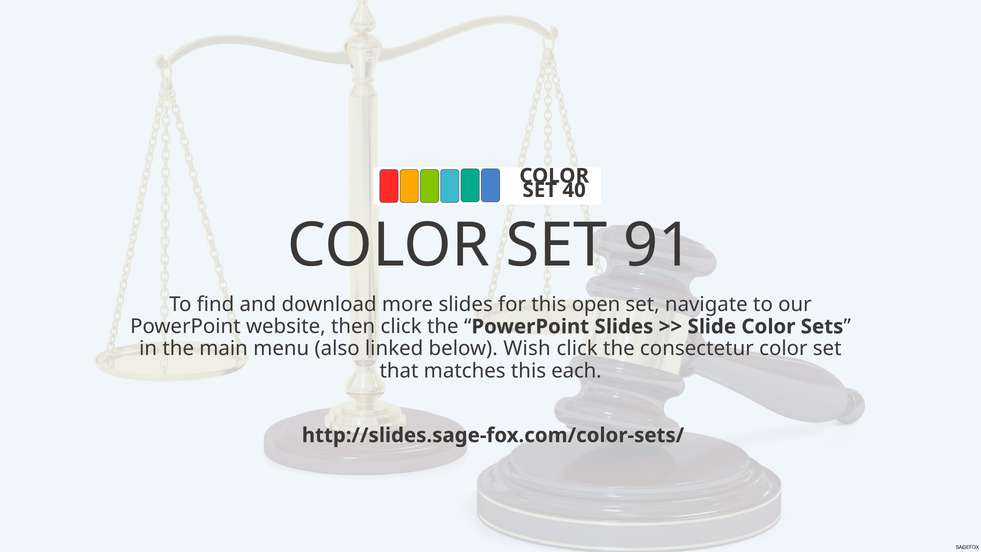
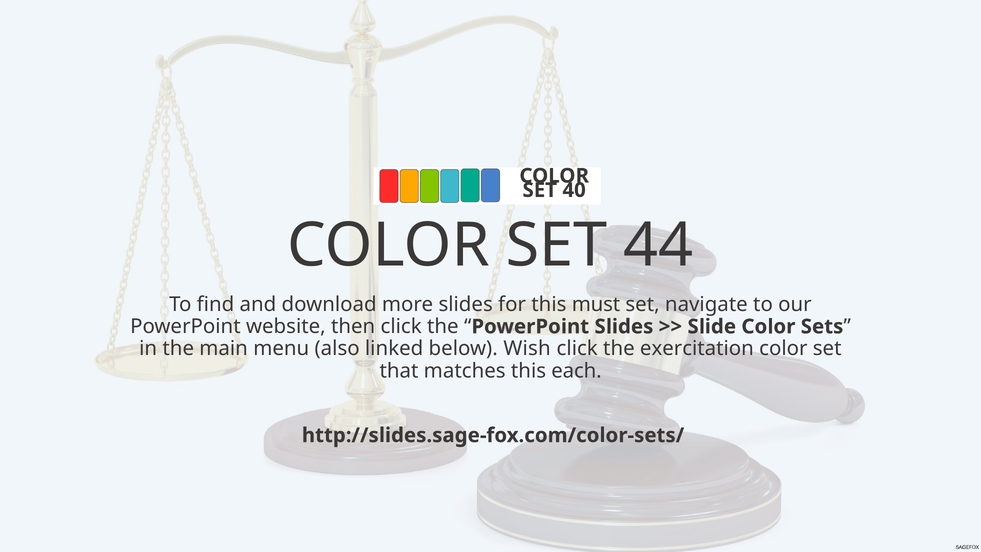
91: 91 -> 44 (658, 245)
open: open -> must (596, 304)
consectetur: consectetur -> exercitation (697, 349)
